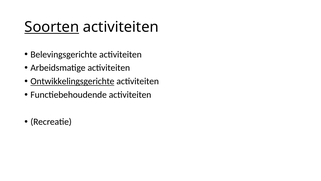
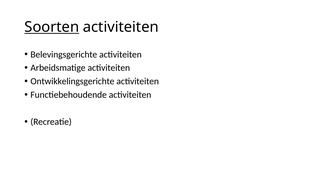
Ontwikkelingsgerichte underline: present -> none (72, 81)
